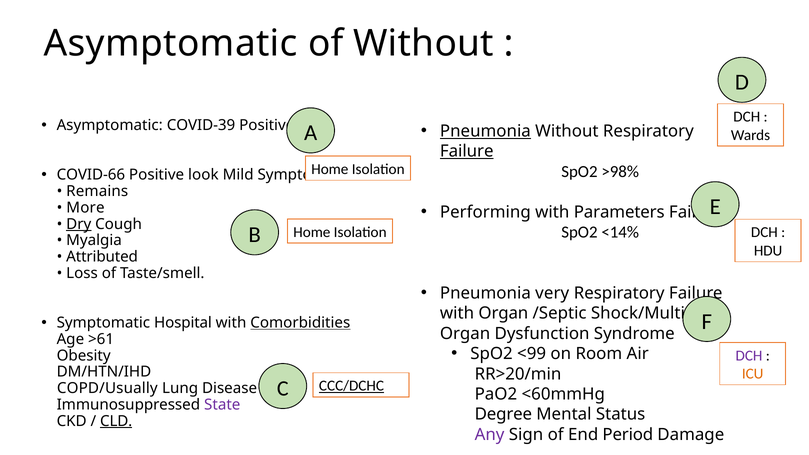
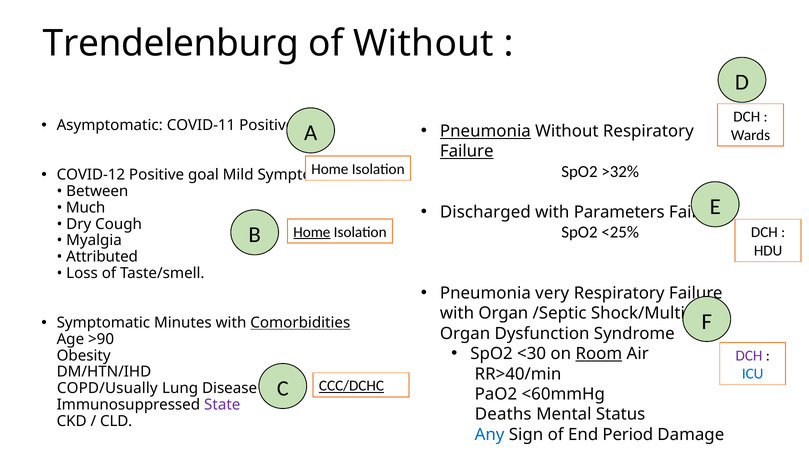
Asymptomatic: Asymptomatic -> Trendelenburg (171, 44)
COVID-39: COVID-39 -> COVID-11 (201, 125)
>98%: >98% -> >32% (620, 172)
COVID-66: COVID-66 -> COVID-12 (91, 175)
look: look -> goal (203, 175)
Remains: Remains -> Between (97, 191)
More: More -> Much (86, 208)
Performing: Performing -> Discharged (485, 212)
Dry underline: present -> none (79, 224)
<14%: <14% -> <25% (620, 232)
Home underline: none -> present (312, 232)
Hospital: Hospital -> Minutes (183, 323)
>61: >61 -> >90 (101, 339)
<99: <99 -> <30 (532, 354)
Room underline: none -> present (599, 354)
ICU colour: orange -> blue (753, 374)
RR>20/min: RR>20/min -> RR>40/min (518, 374)
Degree: Degree -> Deaths (503, 414)
CLD underline: present -> none (116, 421)
Any colour: purple -> blue (490, 435)
